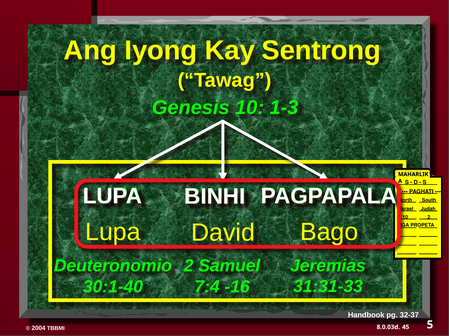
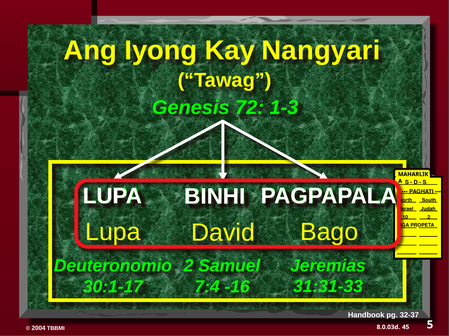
Sentrong: Sentrong -> Nangyari (321, 51)
Genesis 10: 10 -> 72 (250, 108)
30:1-40: 30:1-40 -> 30:1-17 (113, 287)
